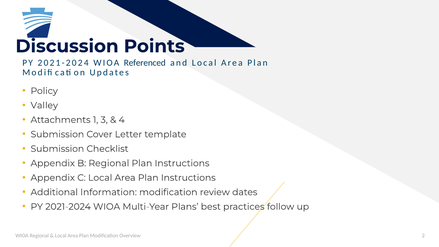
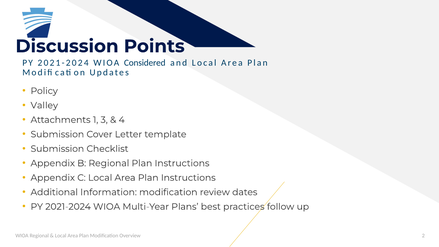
Referenced: Referenced -> Considered (145, 63)
